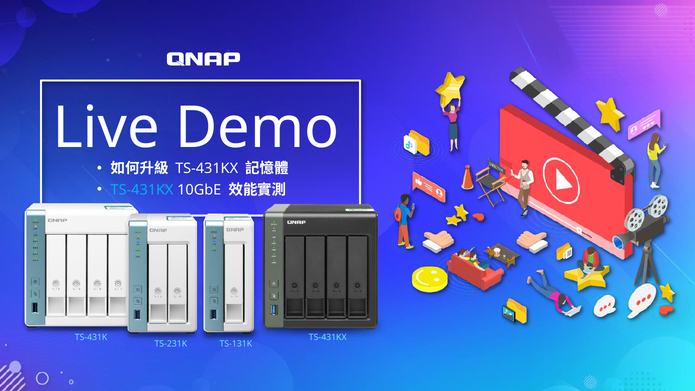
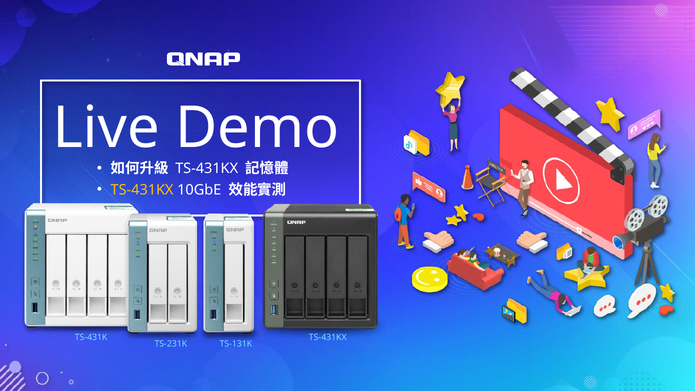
TS-431KX colour: light blue -> yellow (142, 190)
